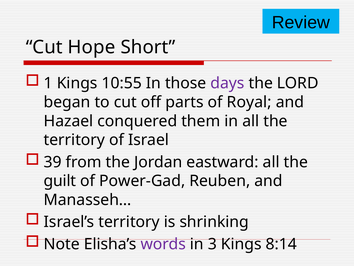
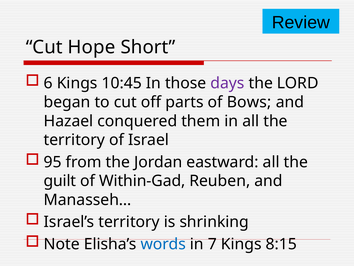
1: 1 -> 6 (48, 83)
10:55: 10:55 -> 10:45 (122, 83)
Royal: Royal -> Bows (249, 102)
39: 39 -> 95 (53, 162)
Power-Gad: Power-Gad -> Within-Gad (142, 181)
words colour: purple -> blue (163, 244)
3: 3 -> 7 (212, 244)
8:14: 8:14 -> 8:15 (281, 244)
